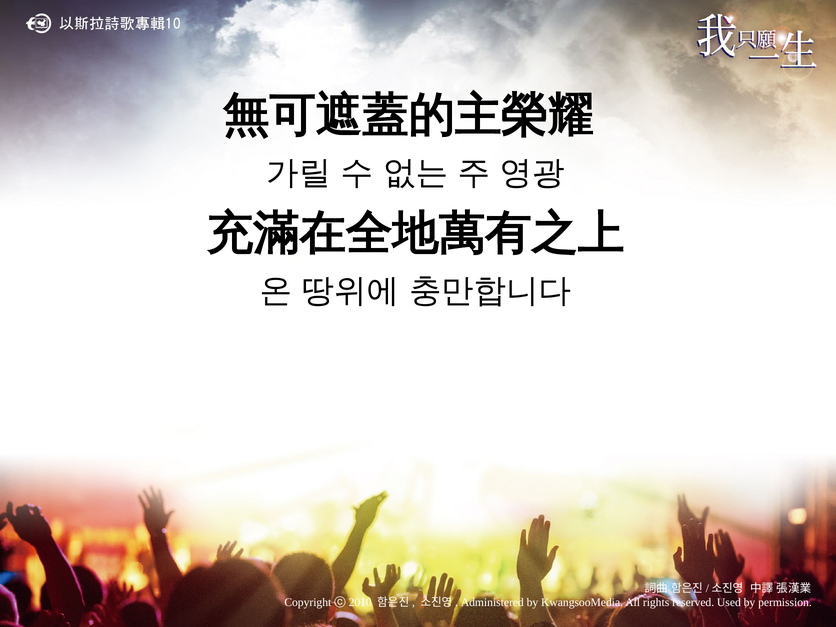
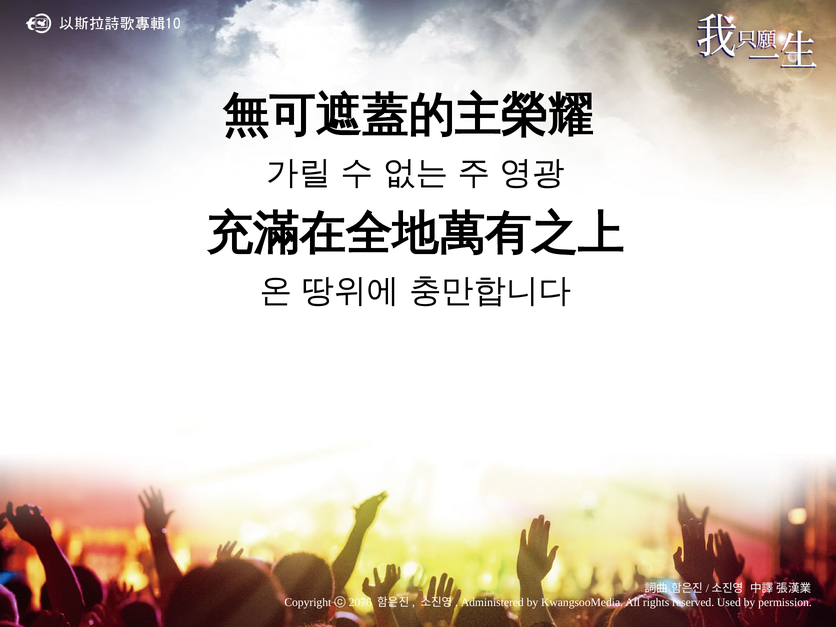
2010: 2010 -> 2076 (360, 602)
